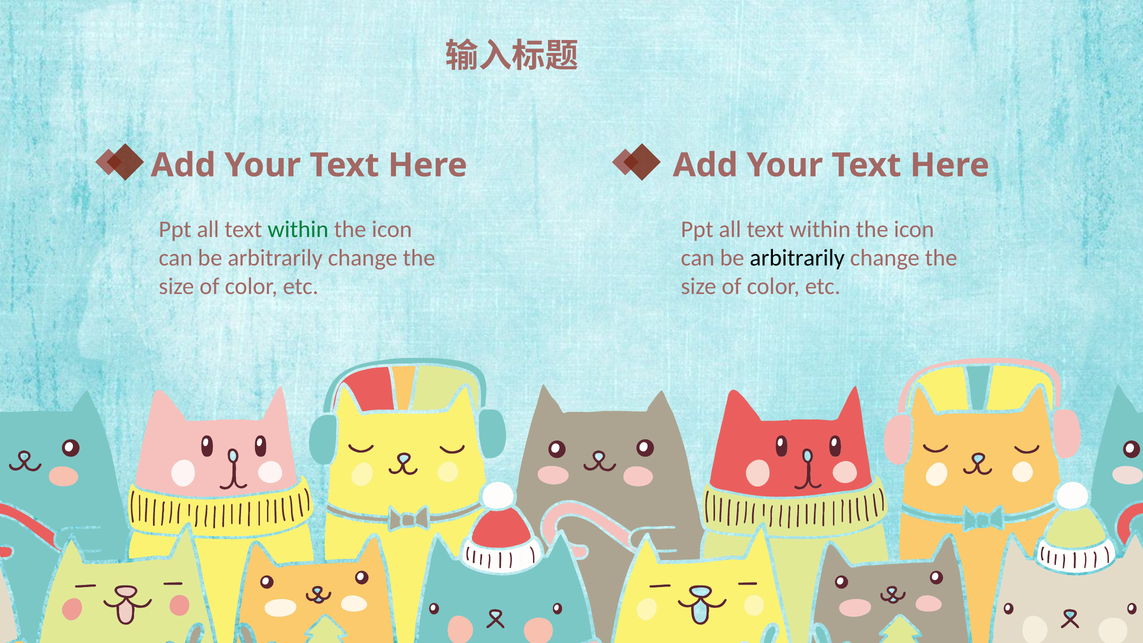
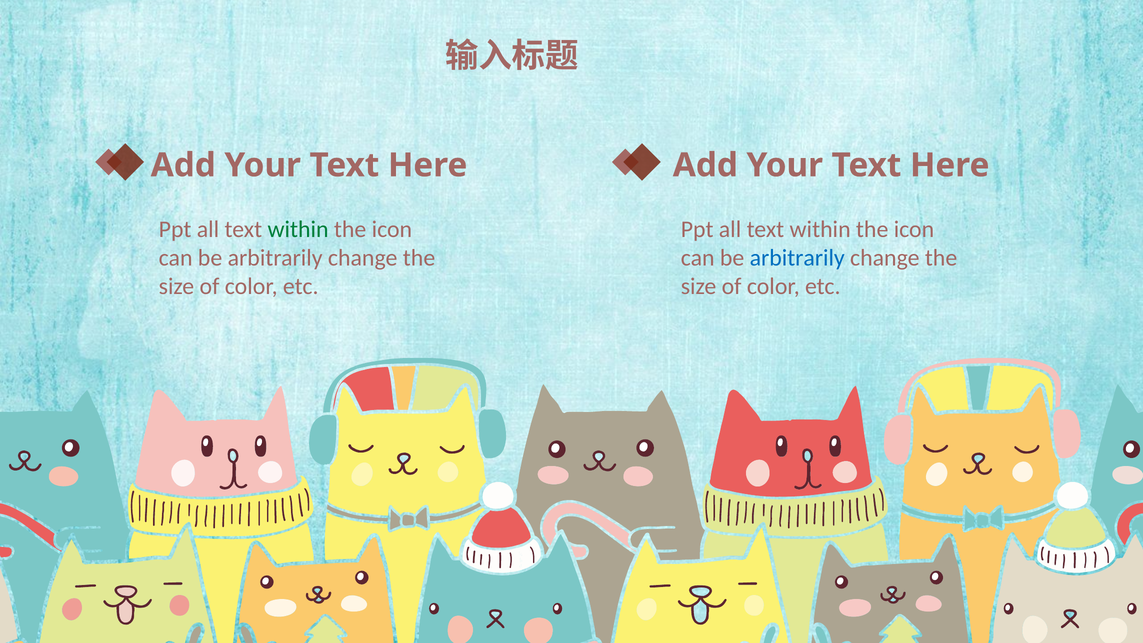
arbitrarily colour: black -> blue (797, 258)
